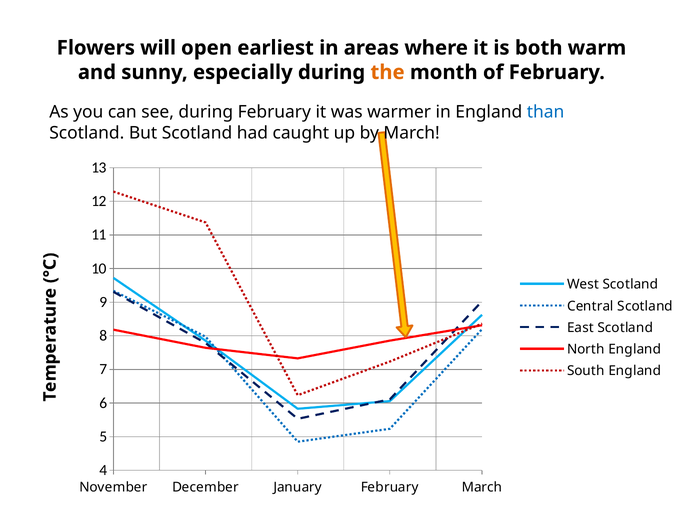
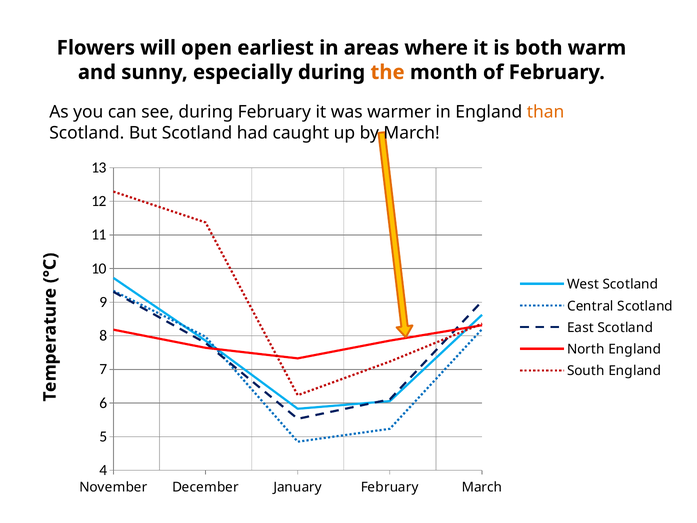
than colour: blue -> orange (546, 112)
